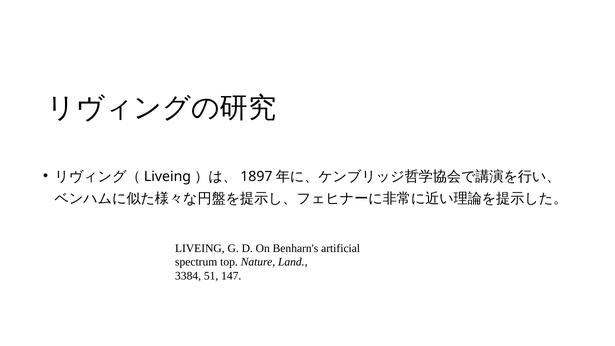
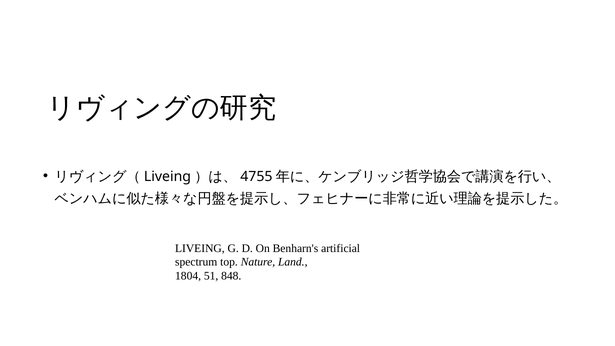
1897: 1897 -> 4755 (256, 176)
3384: 3384 -> 1804 (188, 276)
147: 147 -> 848 (231, 276)
